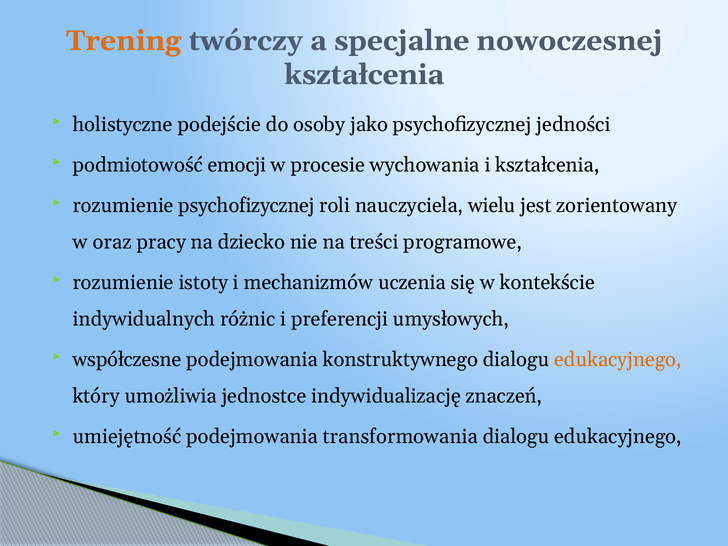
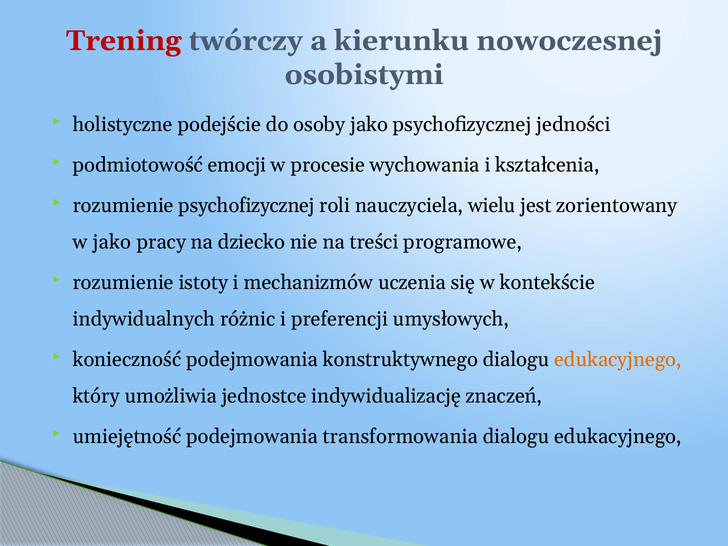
Trening colour: orange -> red (124, 41)
specjalne: specjalne -> kierunku (402, 41)
kształcenia: kształcenia -> osobistymi (364, 75)
w oraz: oraz -> jako (112, 242)
współczesne: współczesne -> konieczność (127, 360)
